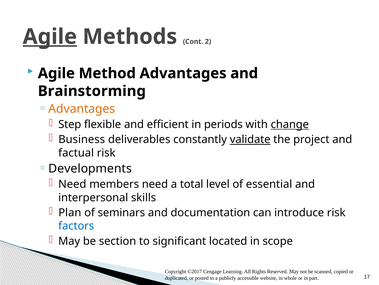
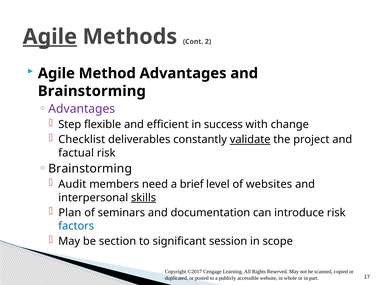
Advantages colour: orange -> purple (82, 108)
periods: periods -> success (223, 124)
change underline: present -> none (290, 124)
Business: Business -> Checklist (82, 139)
Developments: Developments -> Brainstorming (90, 168)
Need: Need -> Audit (72, 184)
total: total -> brief (192, 184)
essential: essential -> websites (269, 184)
skills underline: none -> present (144, 197)
located: located -> session (228, 241)
